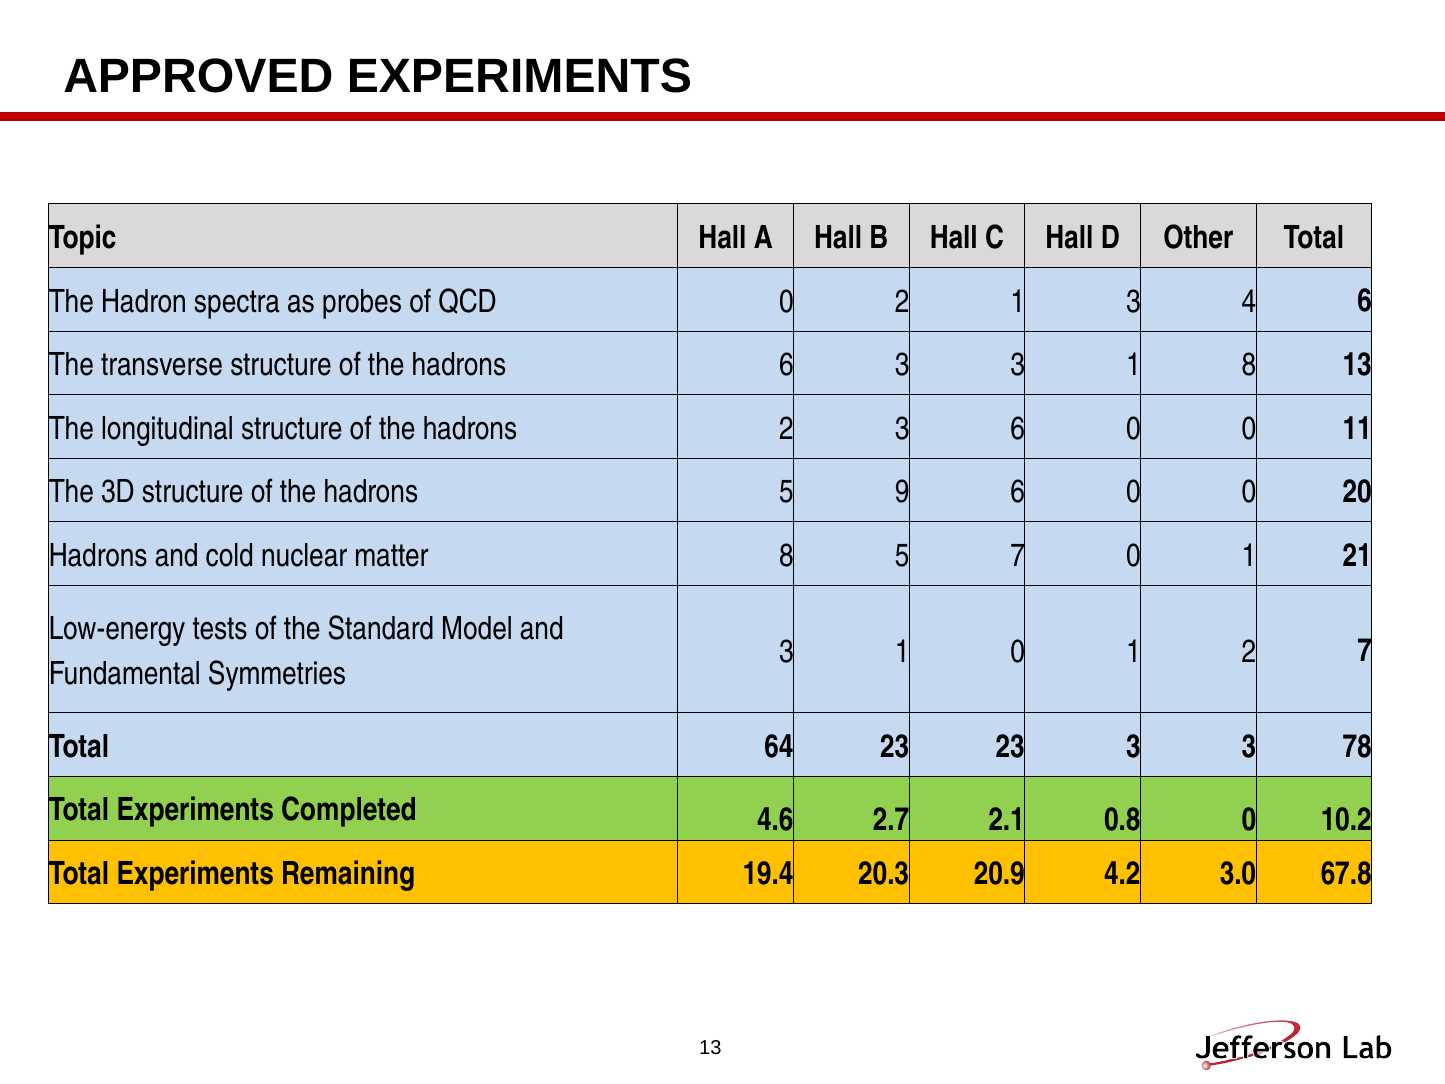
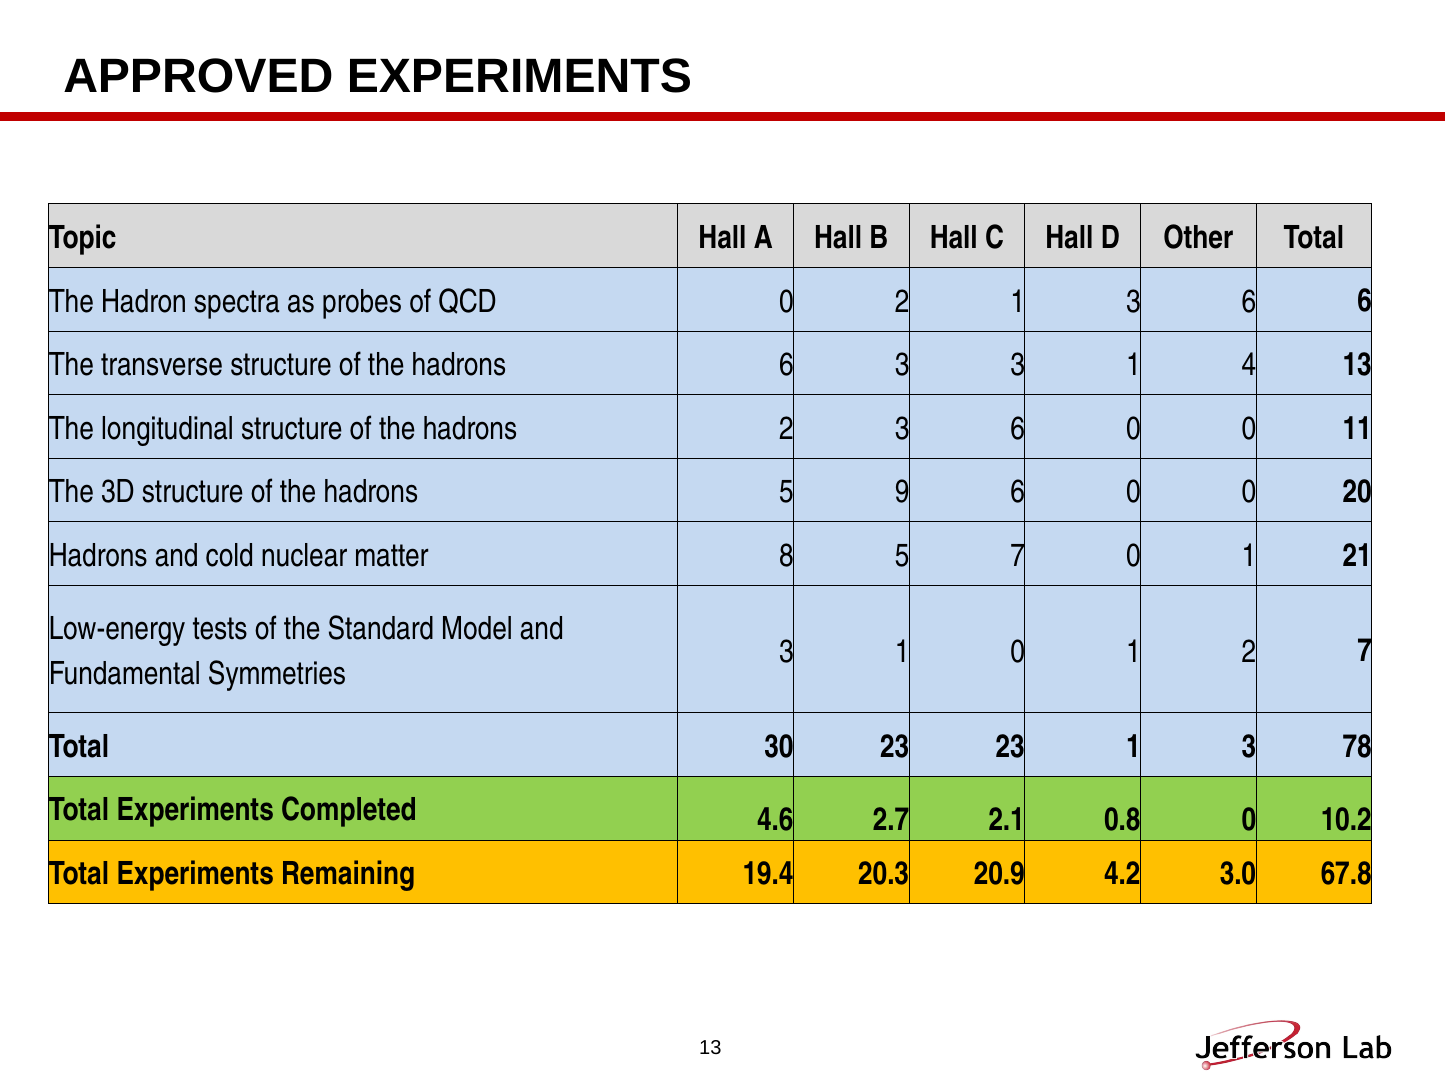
1 3 4: 4 -> 6 (1249, 301)
1 8: 8 -> 4 (1249, 365)
64: 64 -> 30 (779, 747)
23 3: 3 -> 1 (1133, 747)
